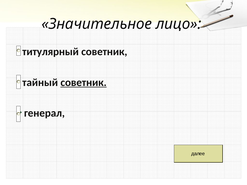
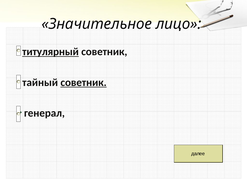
титулярный underline: none -> present (51, 52)
